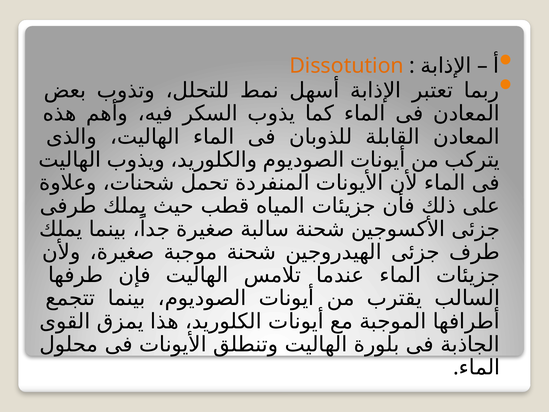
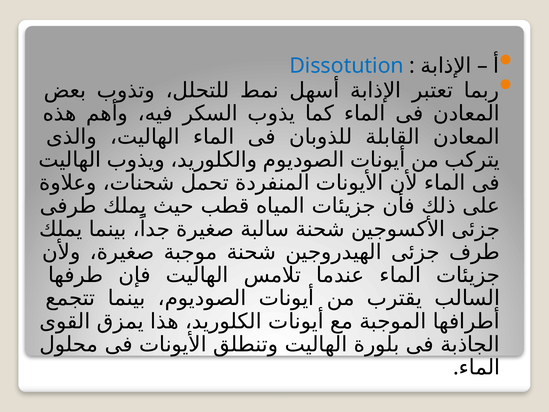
Dissotution colour: orange -> blue (347, 66)
